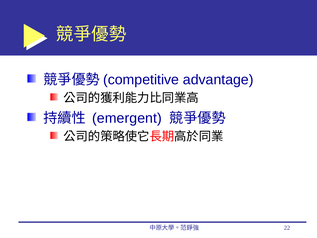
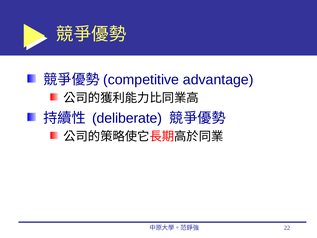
emergent: emergent -> deliberate (127, 118)
